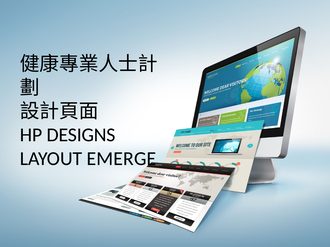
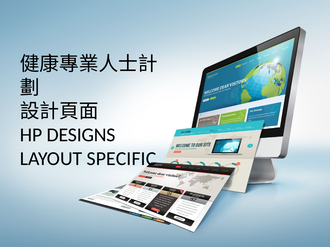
EMERGE: EMERGE -> SPECIFIC (121, 159)
